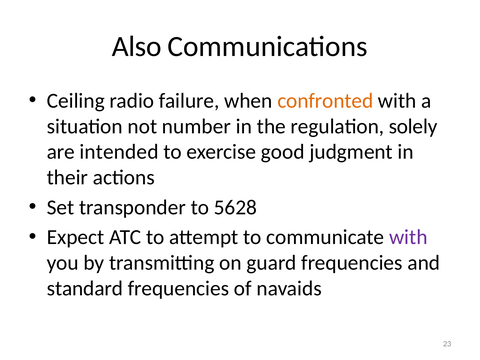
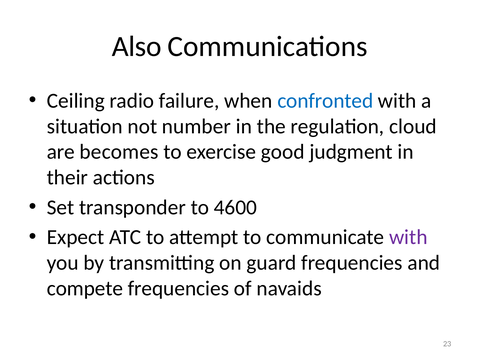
confronted colour: orange -> blue (325, 101)
solely: solely -> cloud (413, 126)
intended: intended -> becomes (119, 152)
5628: 5628 -> 4600 (235, 207)
standard: standard -> compete (85, 288)
